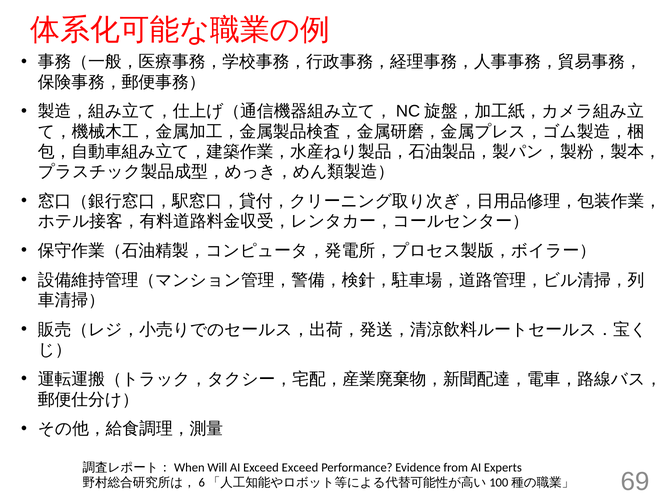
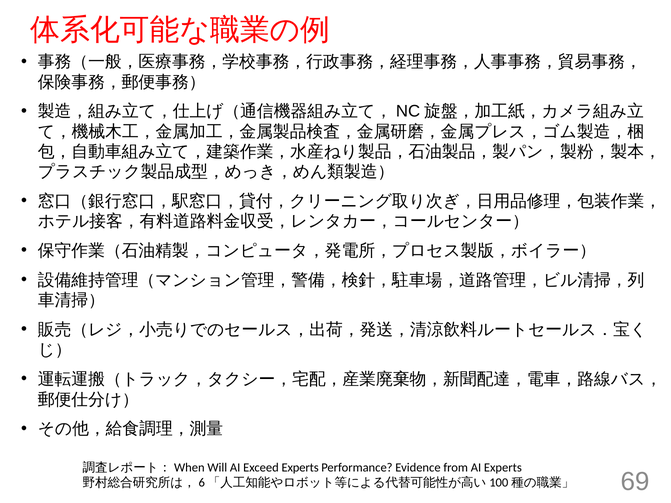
Exceed Exceed: Exceed -> Experts (300, 468)
